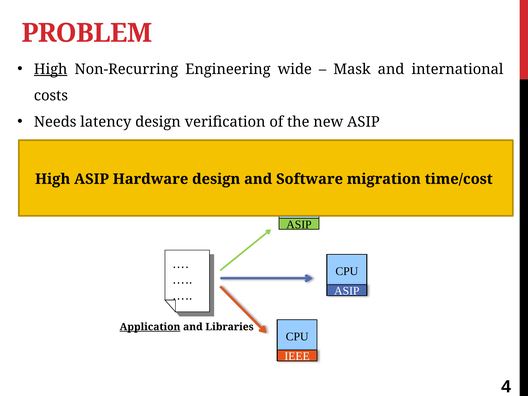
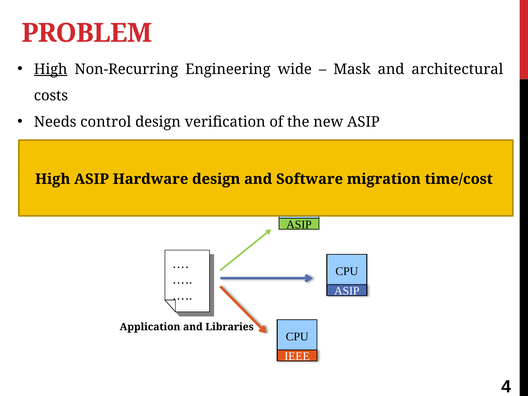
international: international -> architectural (457, 69)
latency: latency -> control (106, 122)
Application underline: present -> none (150, 327)
